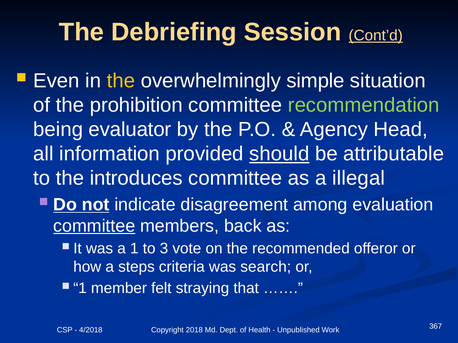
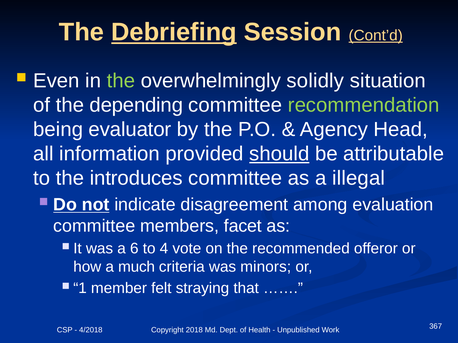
Debriefing underline: none -> present (174, 32)
the colour: yellow -> light green (121, 81)
simple: simple -> solidly (315, 81)
prohibition: prohibition -> depending (136, 105)
committee underline: present -> none (94, 226)
back: back -> facet (243, 226)
a 1: 1 -> 6 (134, 249)
3: 3 -> 4 (164, 249)
steps: steps -> much (137, 267)
search: search -> minors (266, 267)
